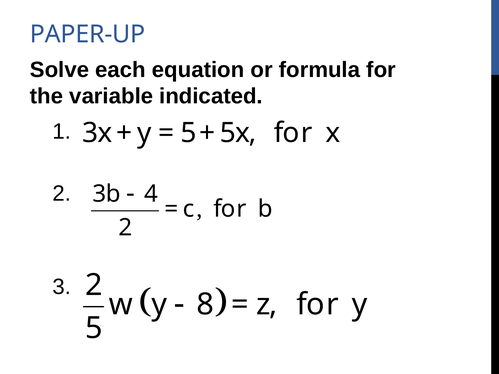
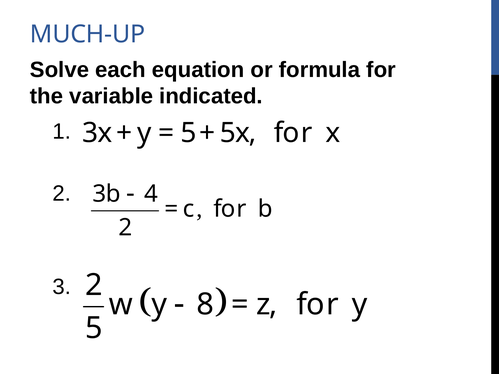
PAPER-UP: PAPER-UP -> MUCH-UP (88, 34)
